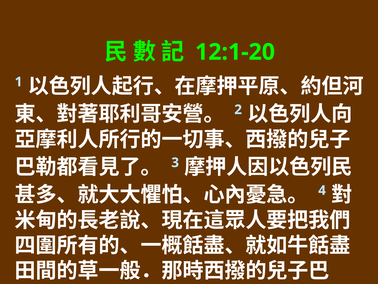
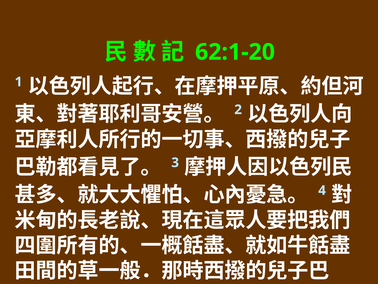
12:1-20: 12:1-20 -> 62:1-20 (235, 52)
